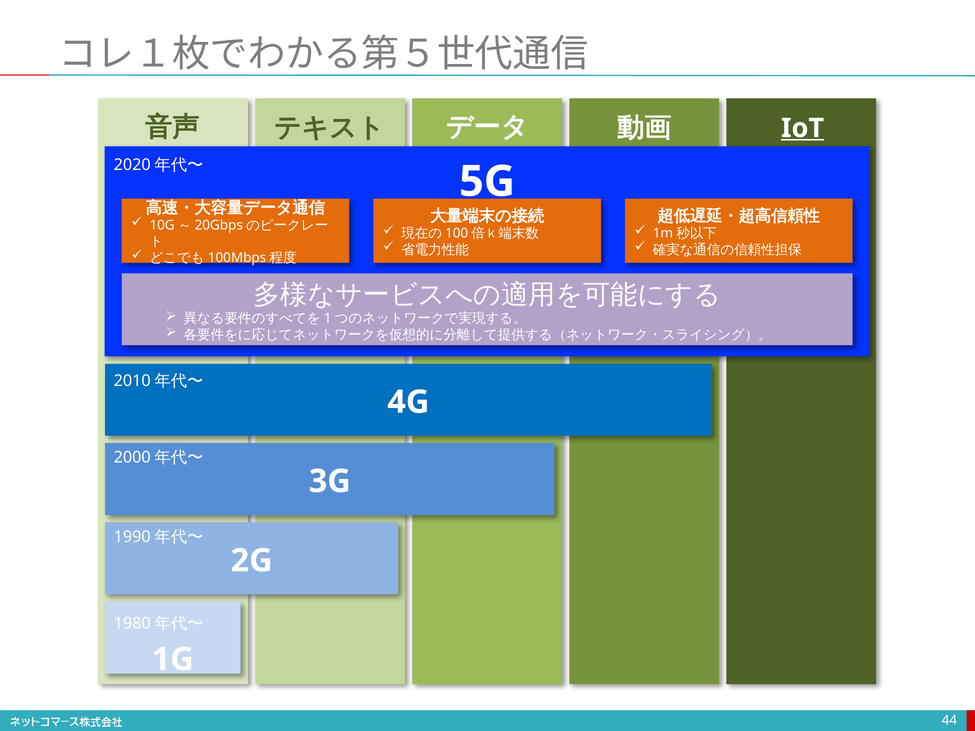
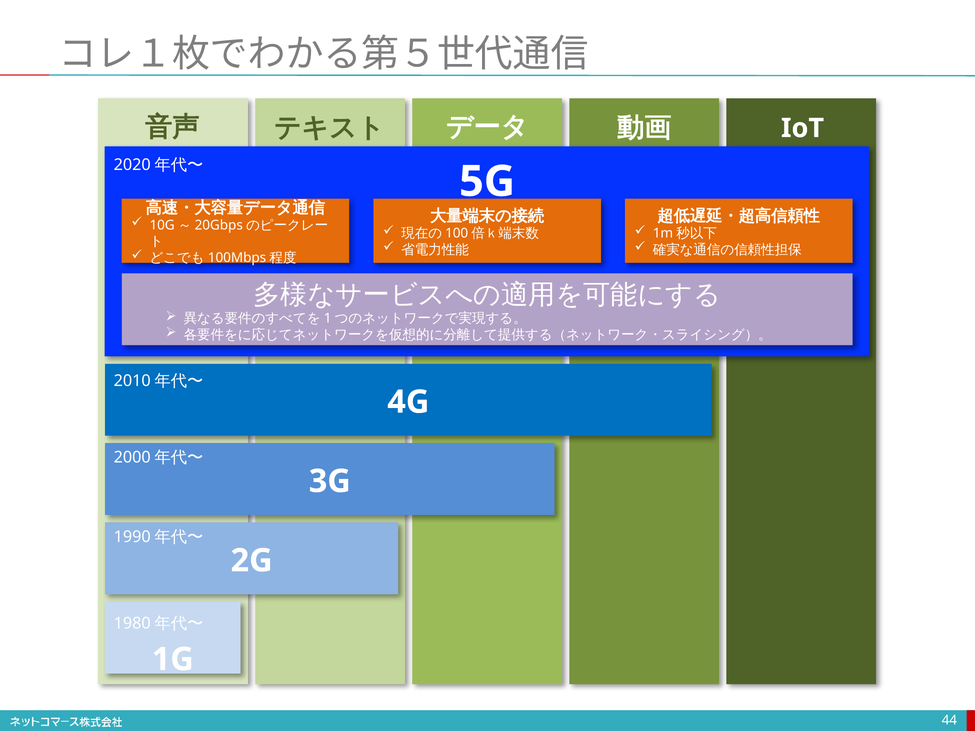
IoT underline: present -> none (803, 128)
